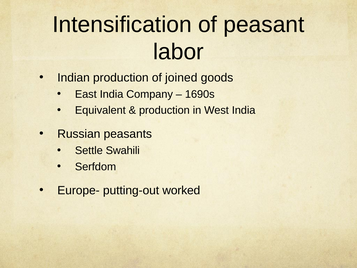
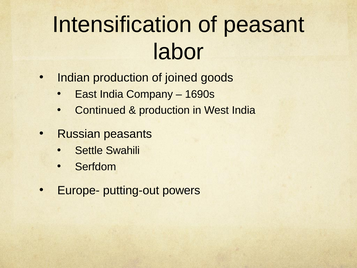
Equivalent: Equivalent -> Continued (100, 110)
worked: worked -> powers (181, 190)
